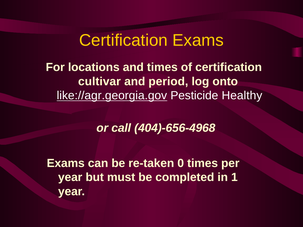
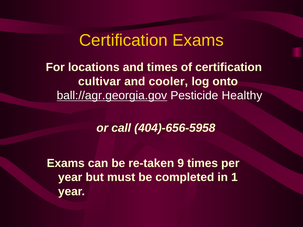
period: period -> cooler (168, 82)
like://agr.georgia.gov: like://agr.georgia.gov -> ball://agr.georgia.gov (112, 96)
404)-656-4968: 404)-656-4968 -> 404)-656-5958 (175, 128)
0: 0 -> 9 (181, 163)
